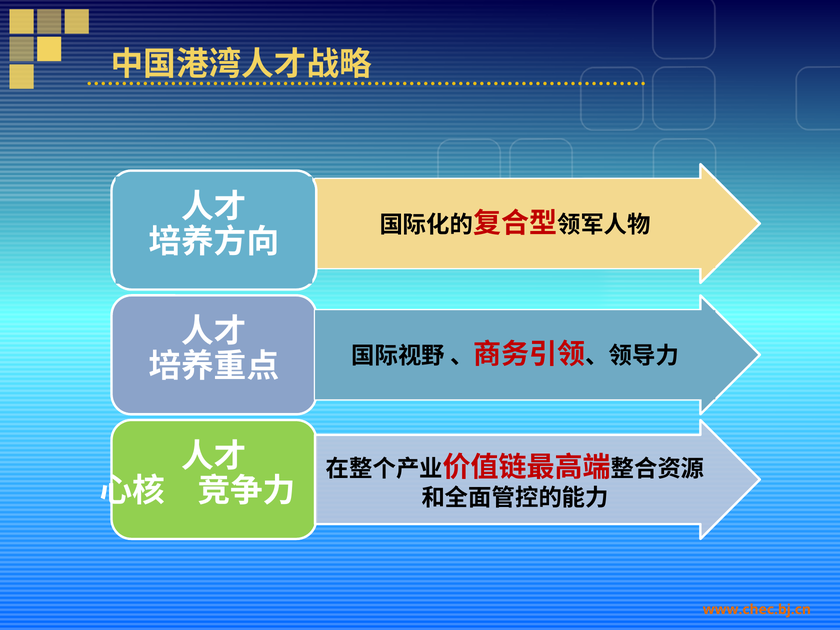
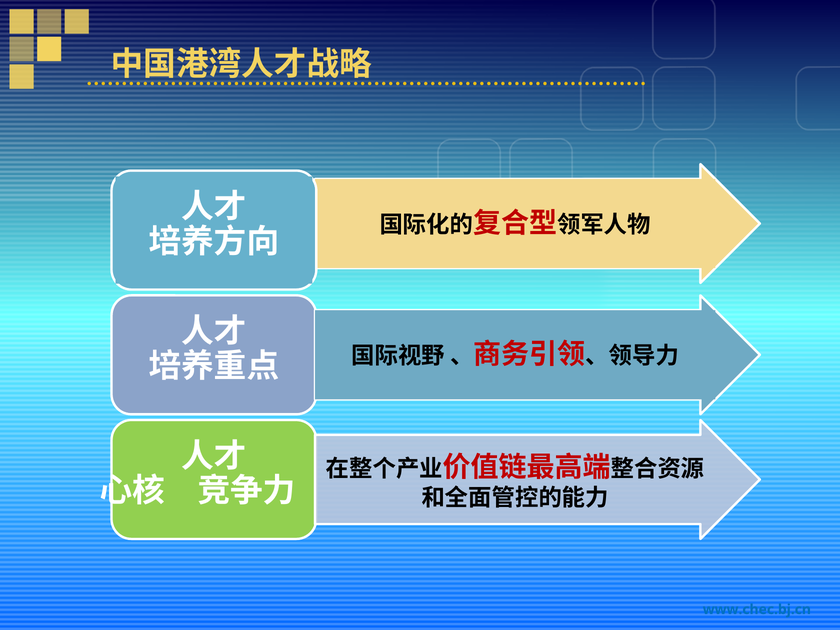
www.chec.bj.cn colour: orange -> blue (757, 609)
